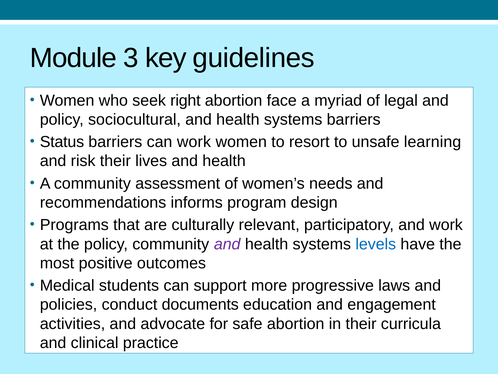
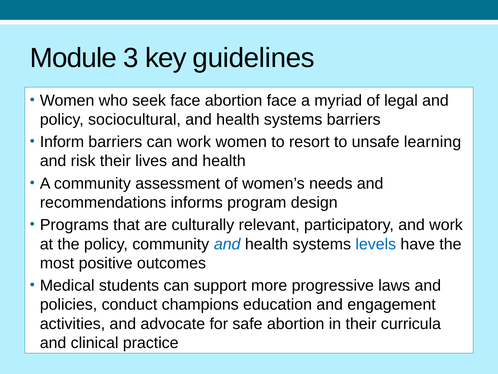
seek right: right -> face (185, 100)
Status: Status -> Inform (62, 142)
and colour: purple -> blue (227, 244)
documents: documents -> champions (200, 304)
